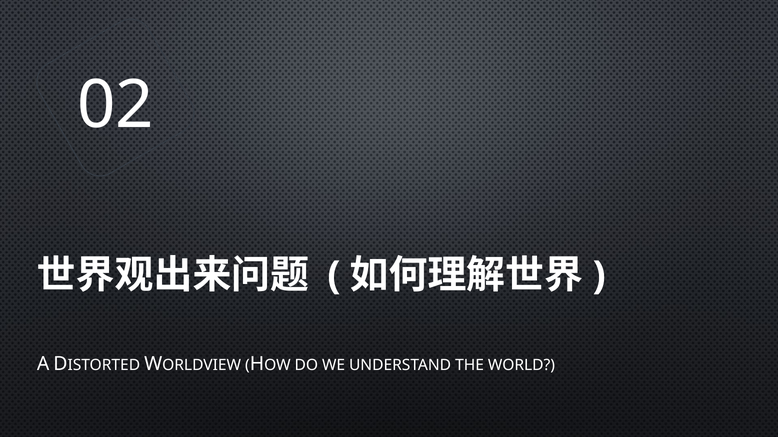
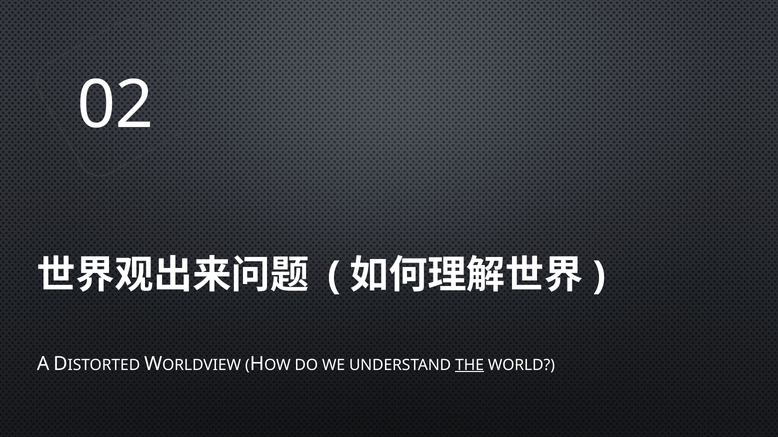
THE underline: none -> present (470, 366)
